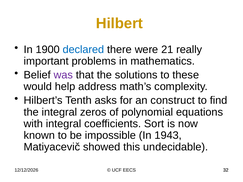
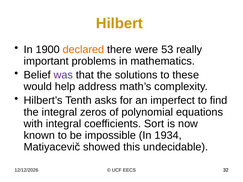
declared colour: blue -> orange (83, 50)
21: 21 -> 53 (167, 50)
construct: construct -> imperfect (173, 101)
1943: 1943 -> 1934 (168, 136)
